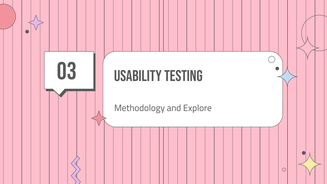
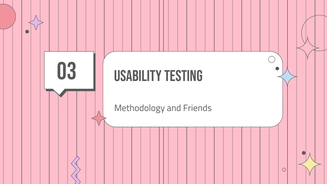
Explore: Explore -> Friends (197, 108)
